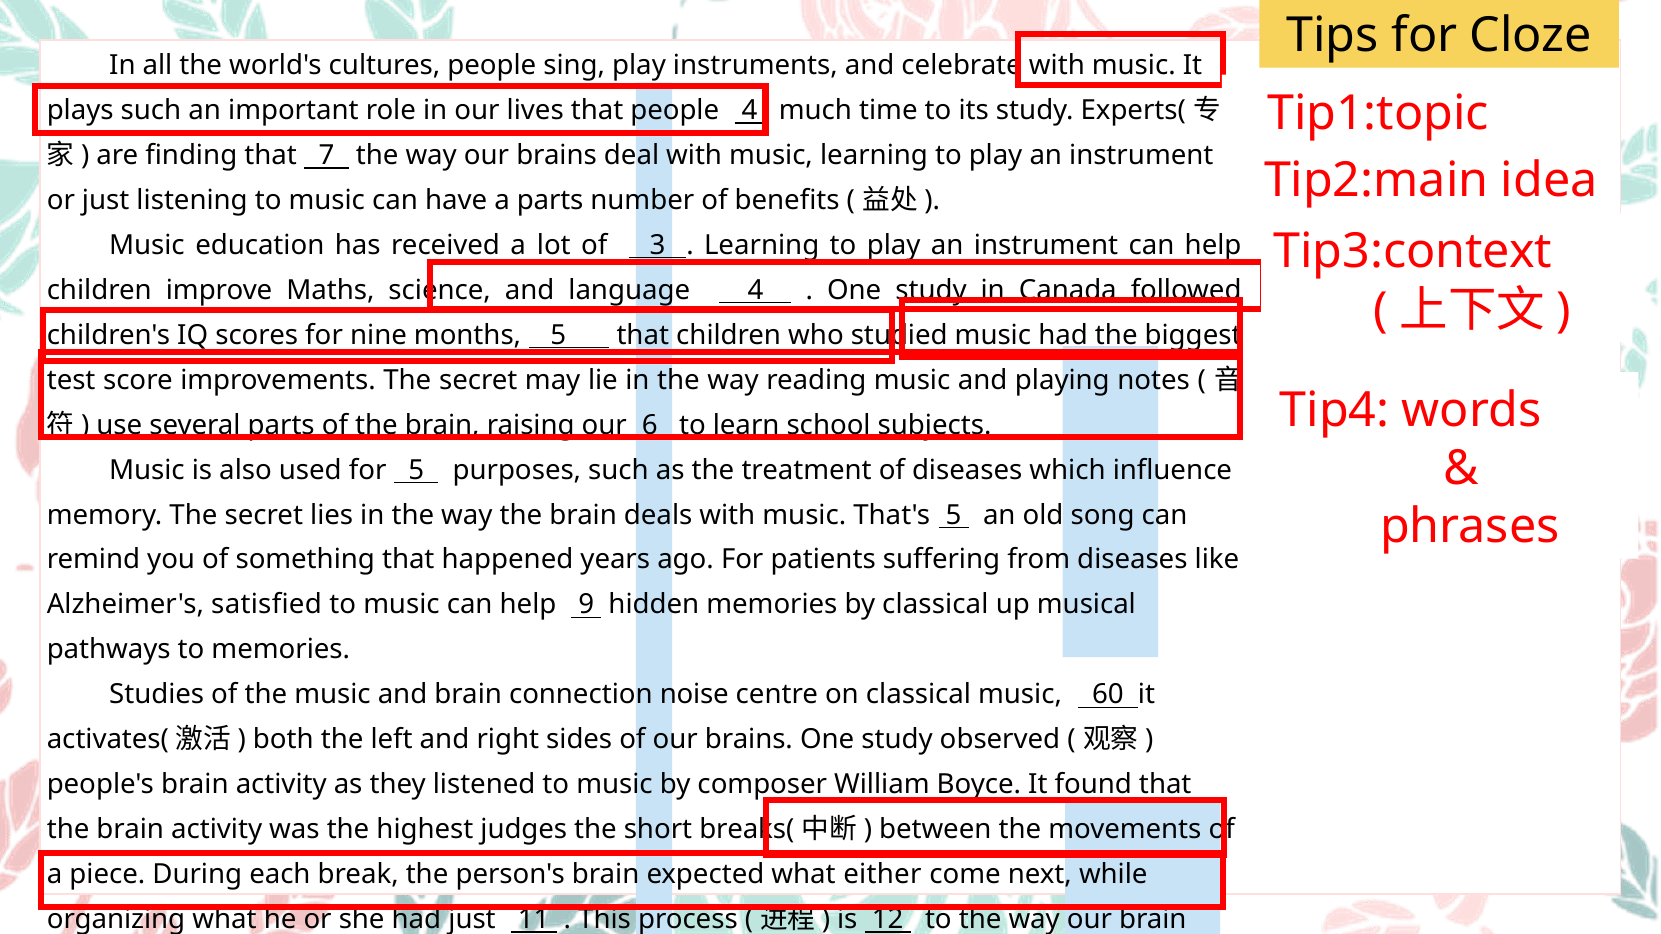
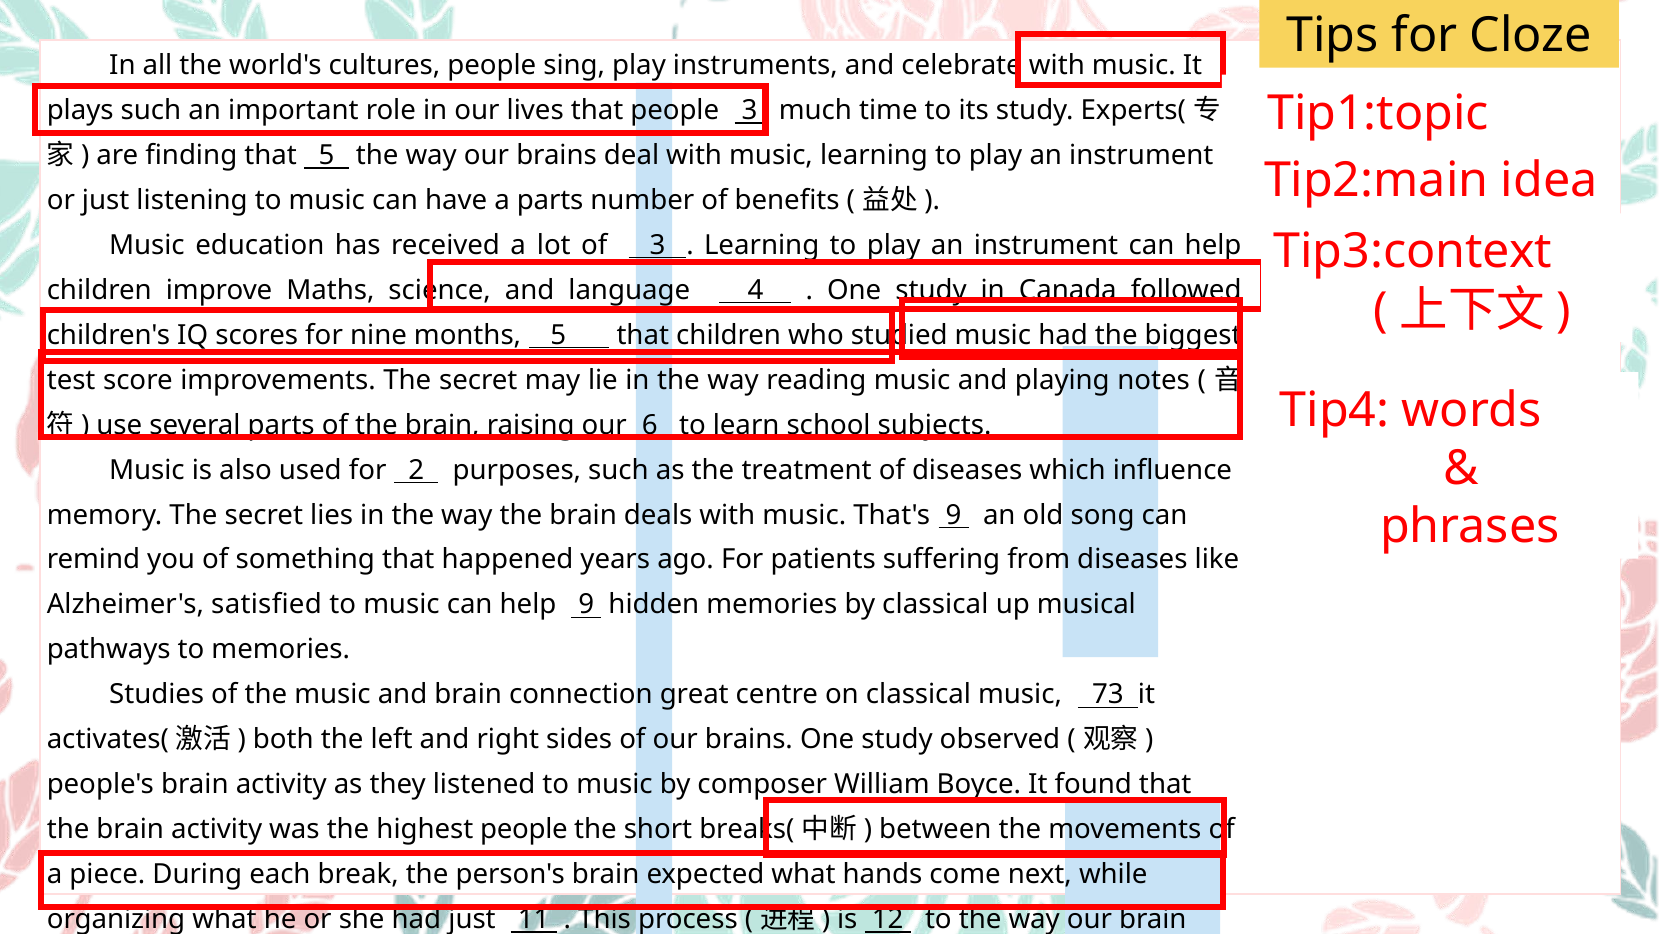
people 4: 4 -> 3 (750, 110)
that 7: 7 -> 5 (327, 155)
for 5: 5 -> 2 (416, 470)
That's 5: 5 -> 9 (954, 515)
noise: noise -> great (694, 695)
60: 60 -> 73 (1108, 695)
highest judges: judges -> people (524, 830)
either: either -> hands (883, 875)
